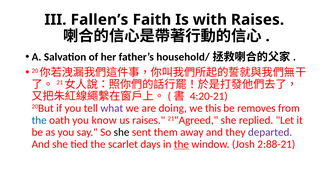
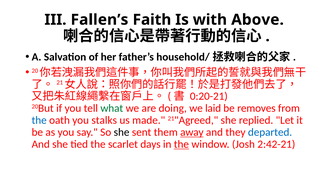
with Raises: Raises -> Above (258, 20)
4:20-21: 4:20-21 -> 0:20-21 (209, 97)
what colour: purple -> green (112, 108)
this: this -> laid (213, 108)
know: know -> stalks (104, 120)
us raises: raises -> made (149, 120)
away underline: none -> present (192, 132)
departed colour: purple -> blue (270, 132)
2:88-21: 2:88-21 -> 2:42-21 (276, 144)
